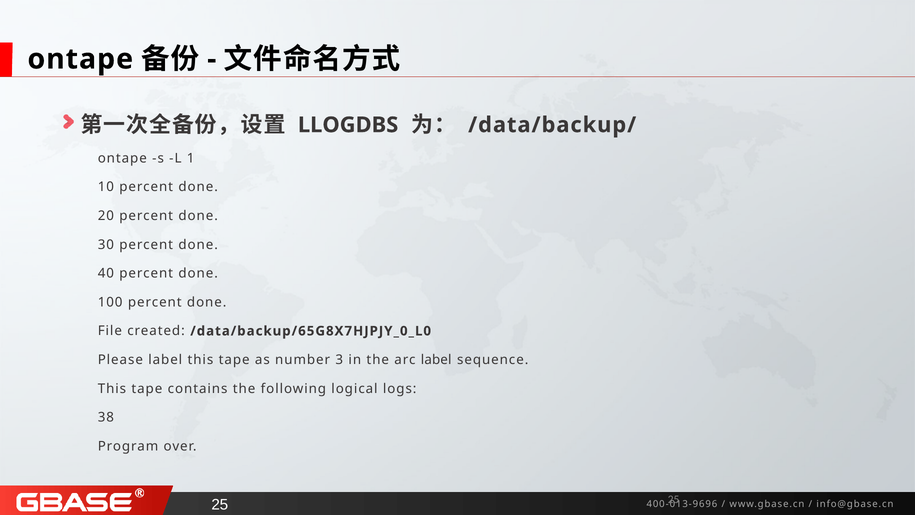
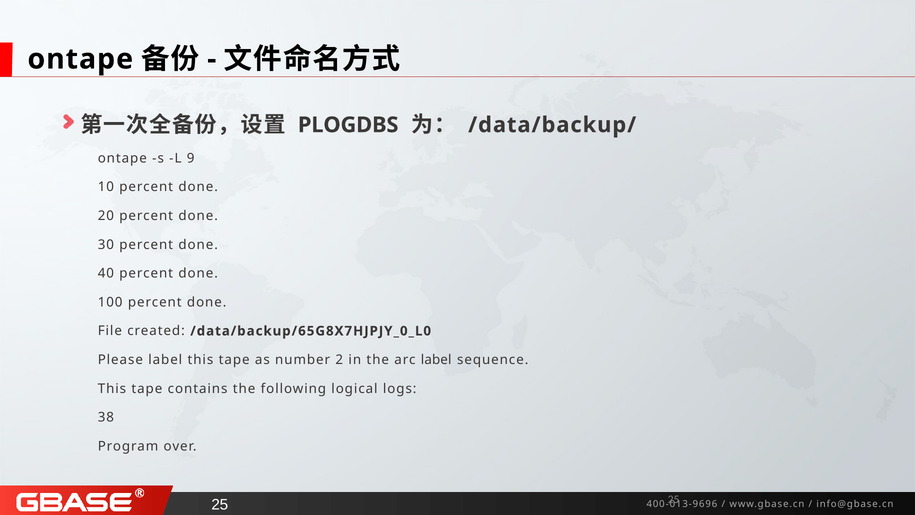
LLOGDBS: LLOGDBS -> PLOGDBS (348, 125)
1: 1 -> 9 (191, 158)
3: 3 -> 2 (339, 360)
